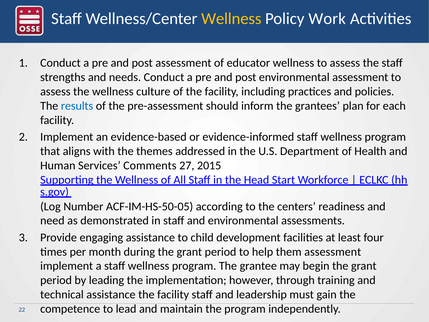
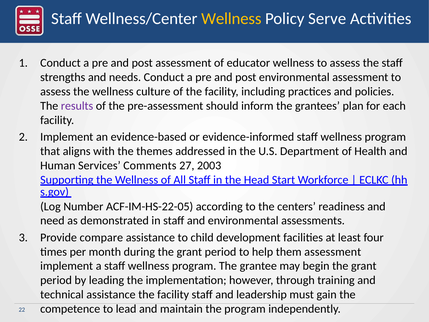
Work: Work -> Serve (327, 19)
results colour: blue -> purple (77, 106)
2015: 2015 -> 2003 (209, 165)
ACF-IM-HS-50-05: ACF-IM-HS-50-05 -> ACF-IM-HS-22-05 (150, 206)
engaging: engaging -> compare (101, 237)
